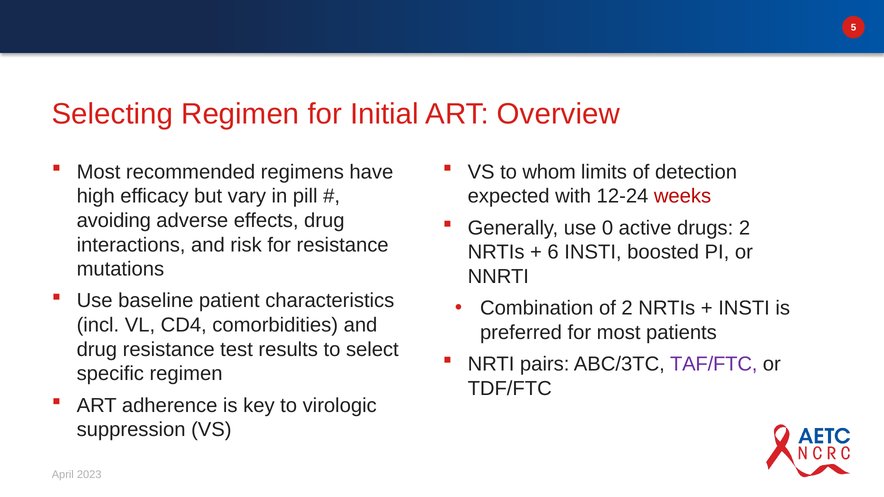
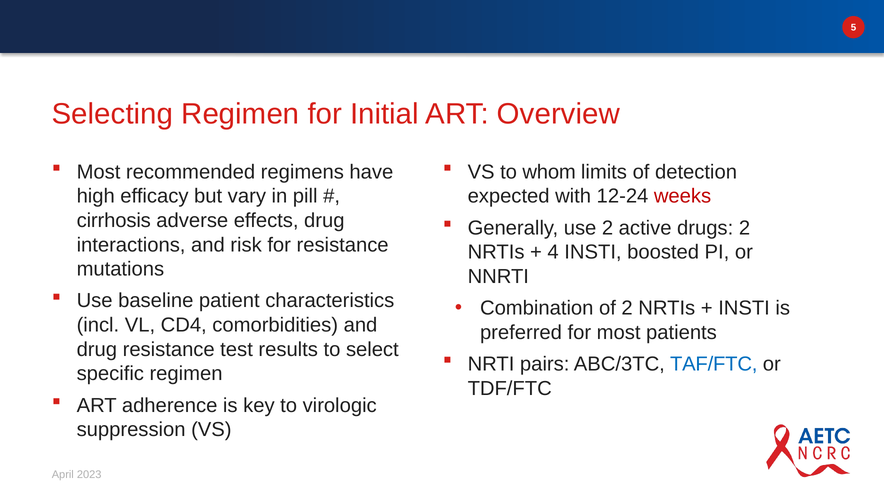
avoiding: avoiding -> cirrhosis (114, 221)
use 0: 0 -> 2 (608, 228)
6: 6 -> 4 (553, 252)
TAF/FTC colour: purple -> blue (714, 364)
